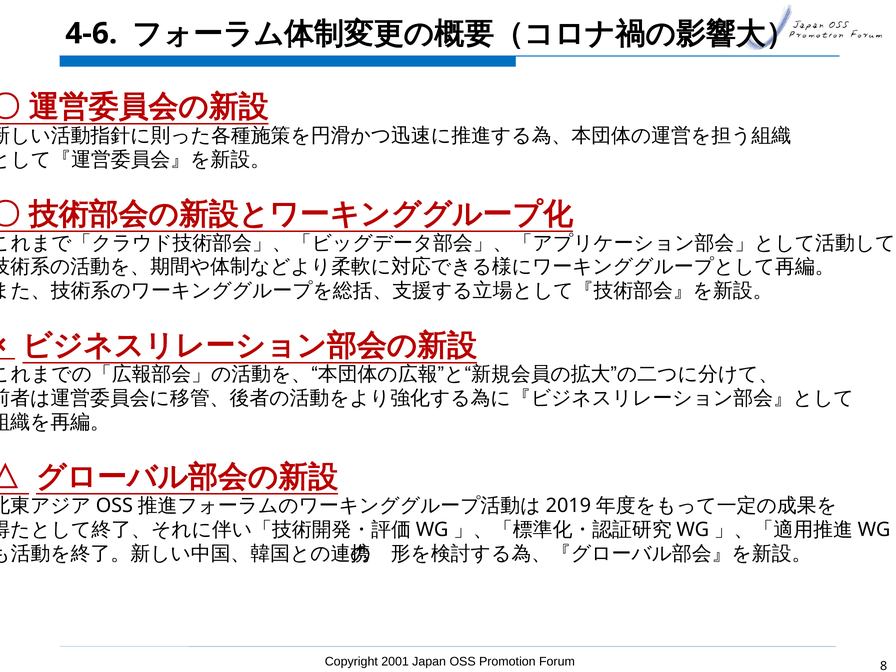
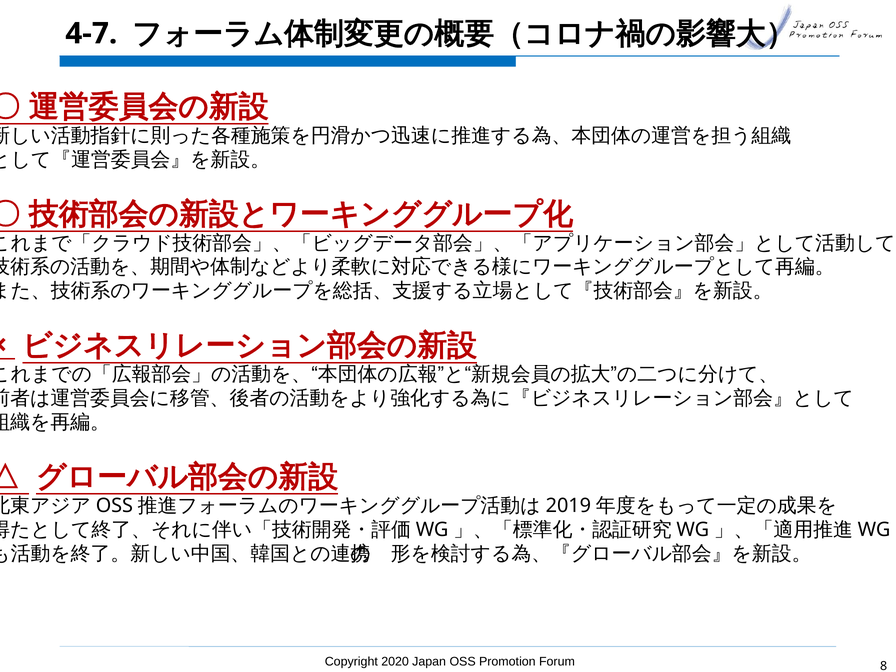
4-6: 4-6 -> 4-7 (91, 33)
2001: 2001 -> 2020 (395, 661)
